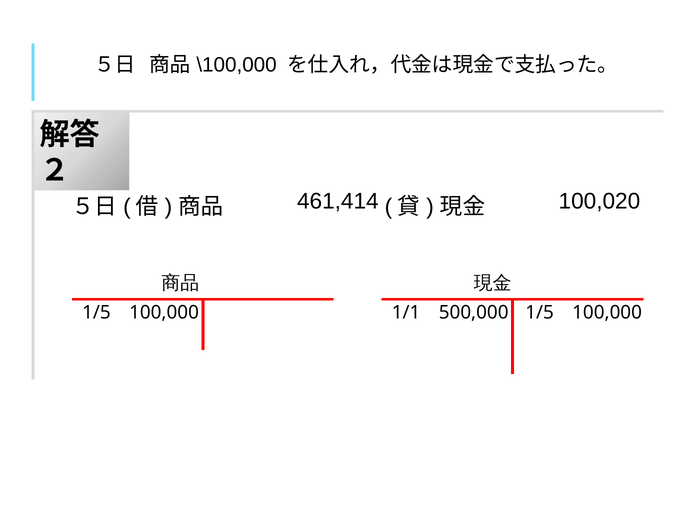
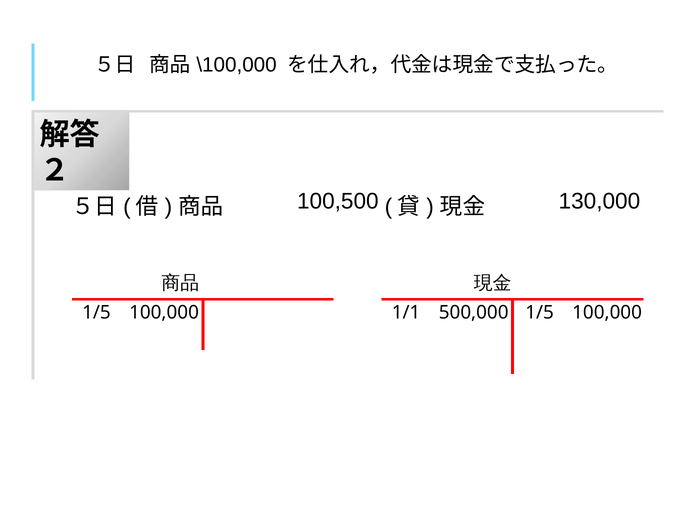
461,414: 461,414 -> 100,500 (338, 201)
100,020: 100,020 -> 130,000 (599, 201)
